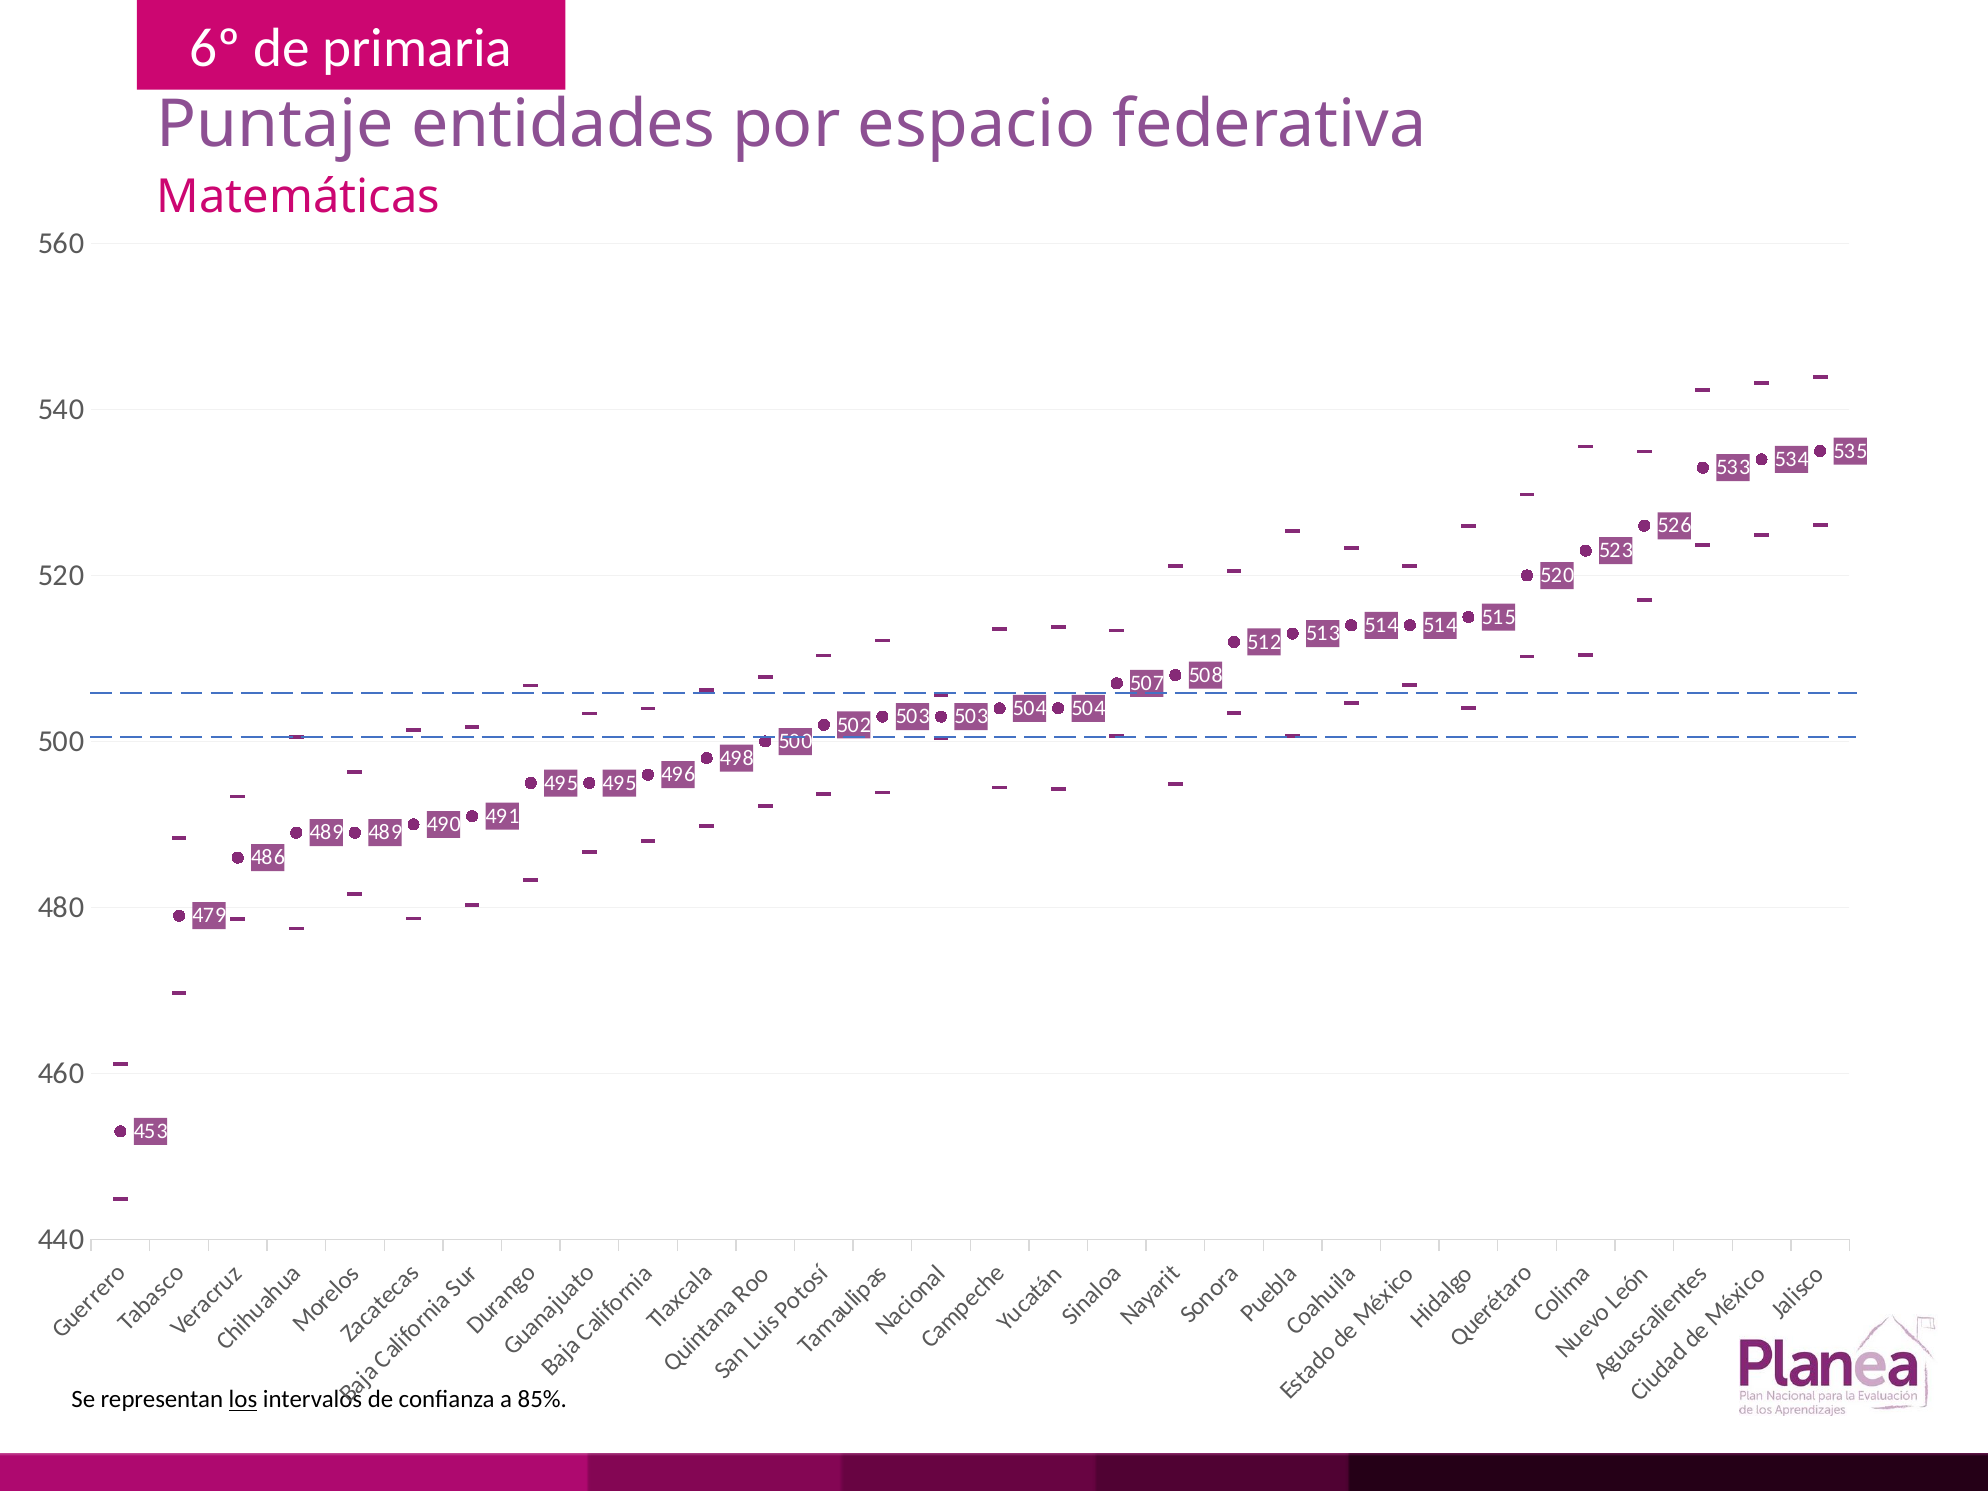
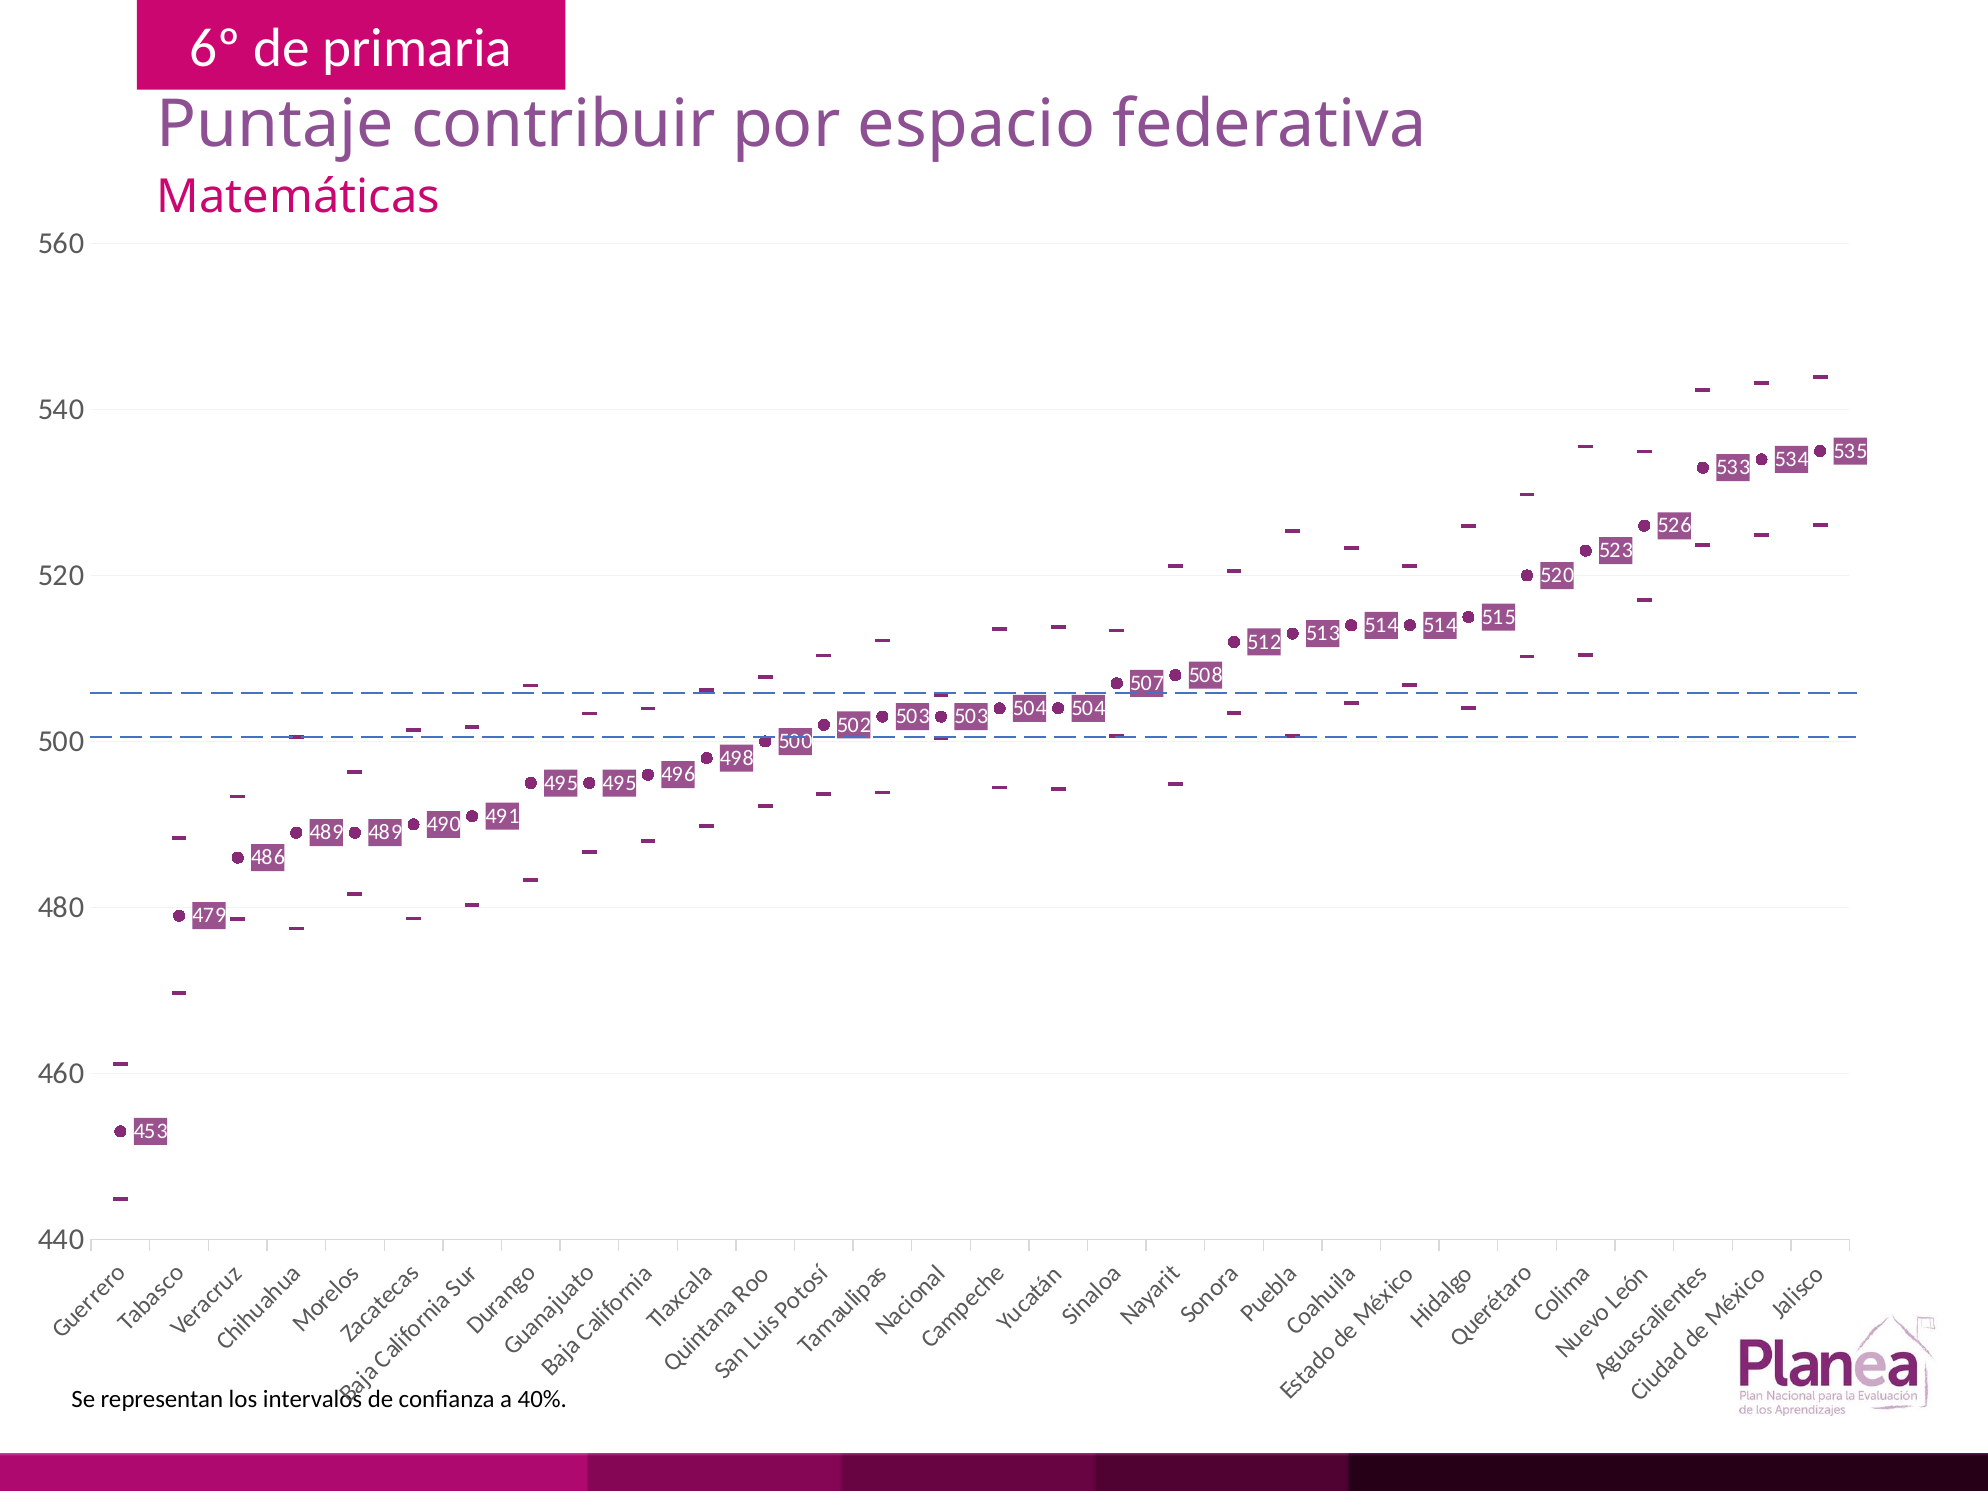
entidades: entidades -> contribuir (563, 125)
los underline: present -> none (243, 1400)
85%: 85% -> 40% (542, 1400)
